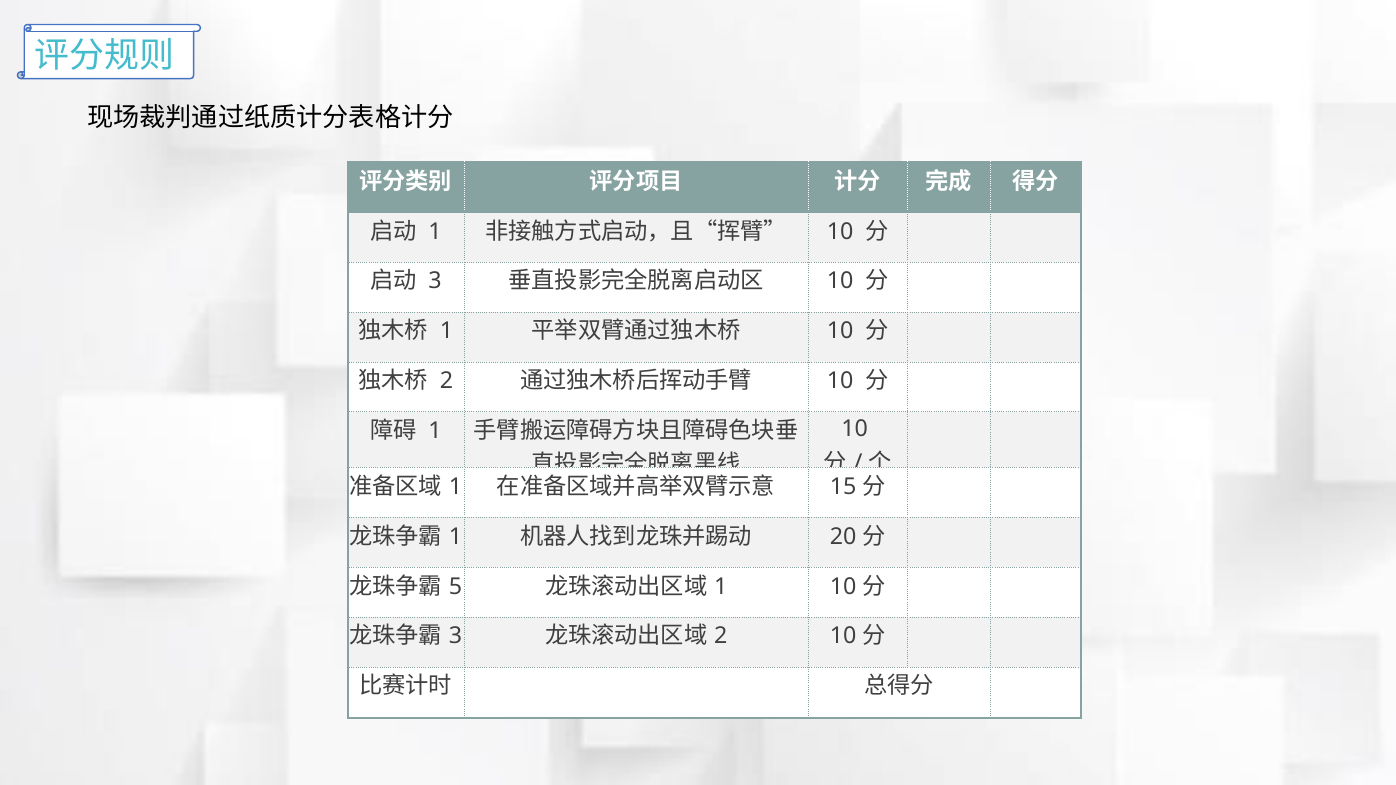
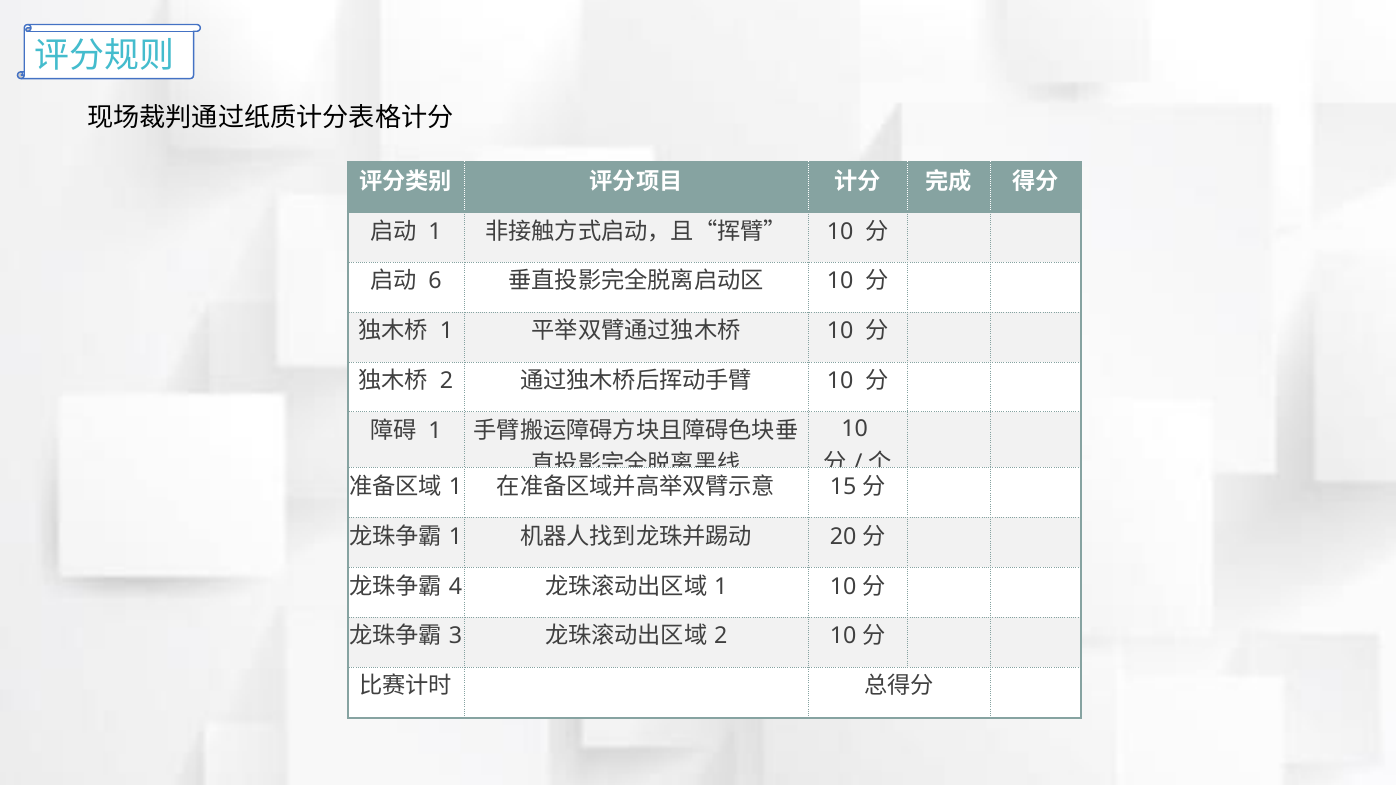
3: 3 -> 6 (435, 281)
5: 5 -> 4 (456, 587)
